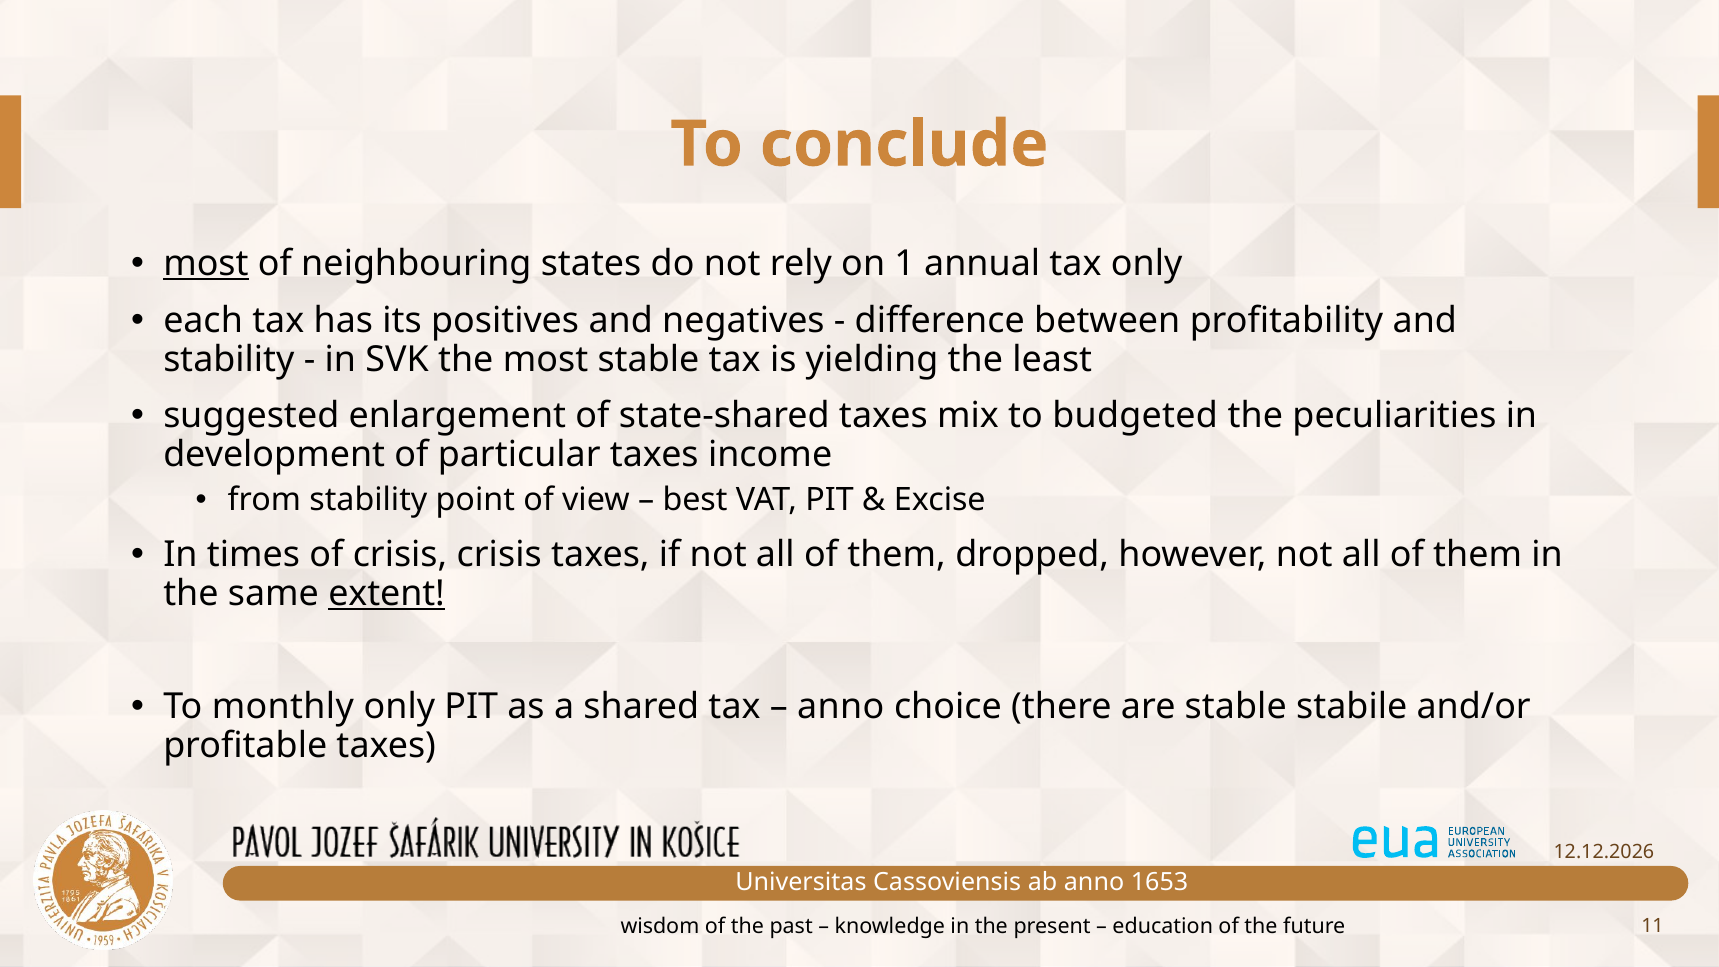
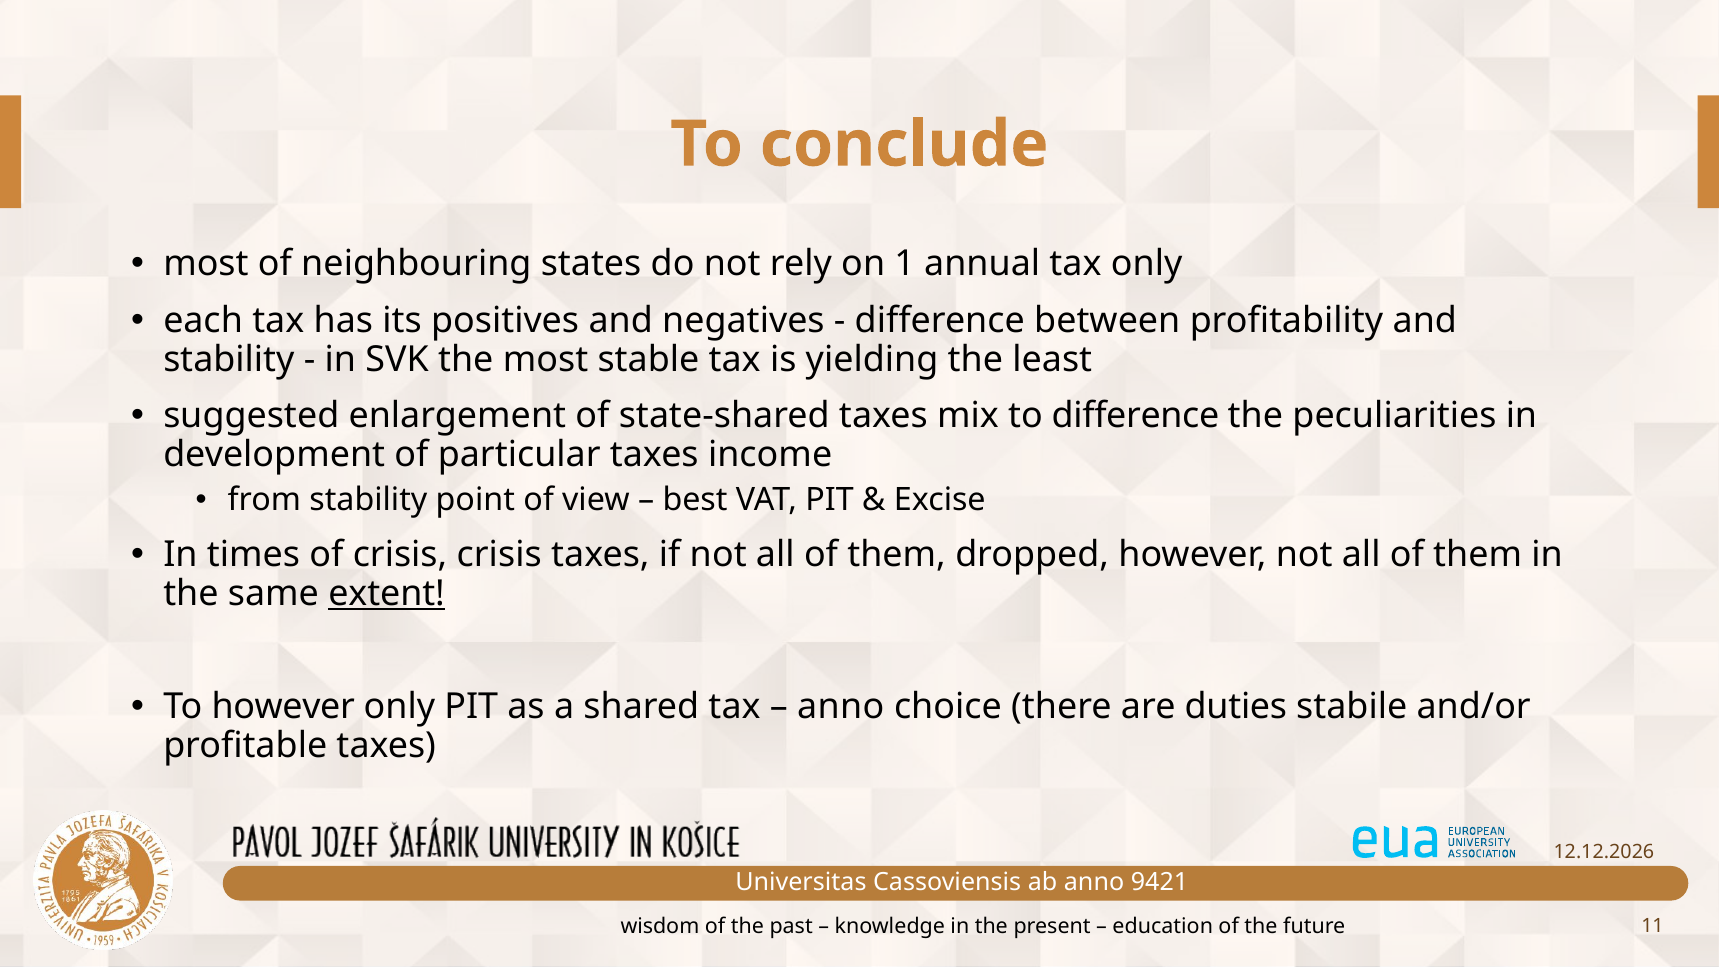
most underline: present -> none (206, 264)
to budgeted: budgeted -> difference (1135, 416)
To monthly: monthly -> however (283, 707)
are stable: stable -> duties (1236, 707)
1653: 1653 -> 9421 (1160, 883)
